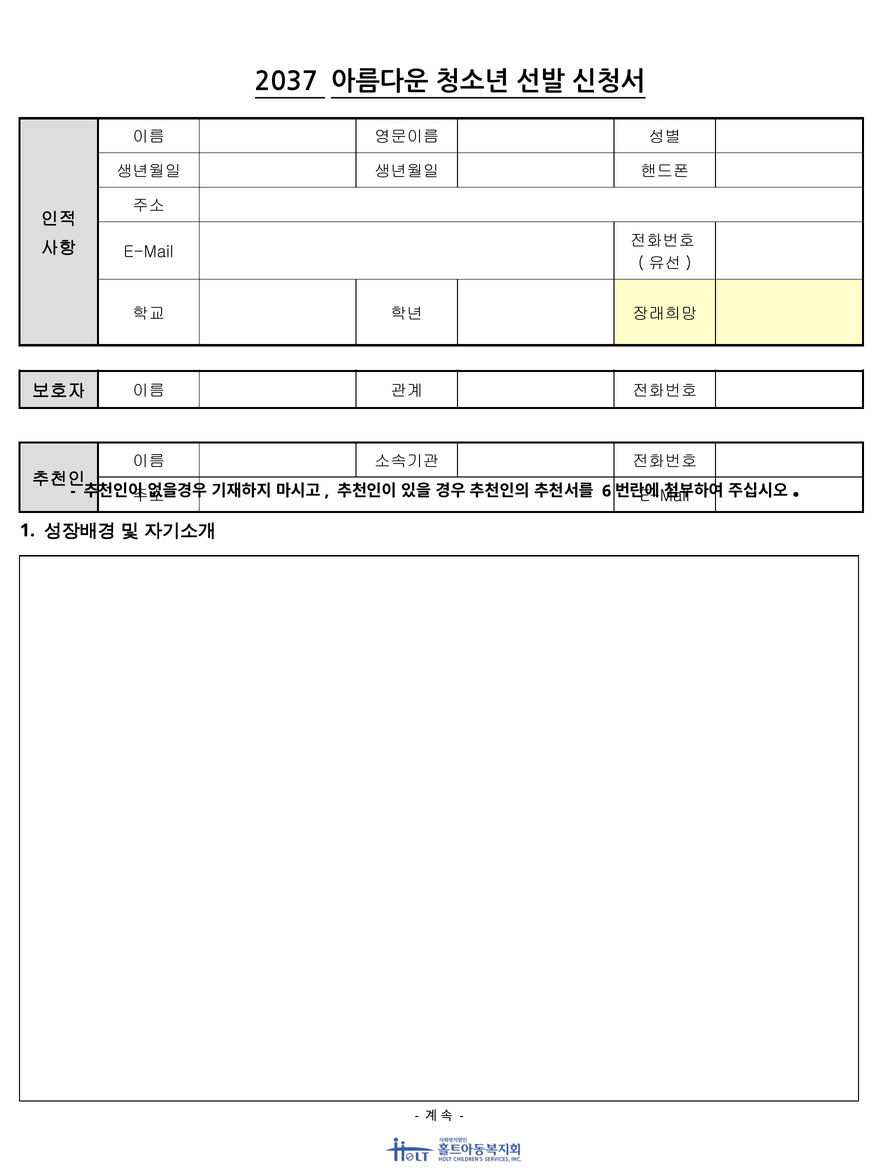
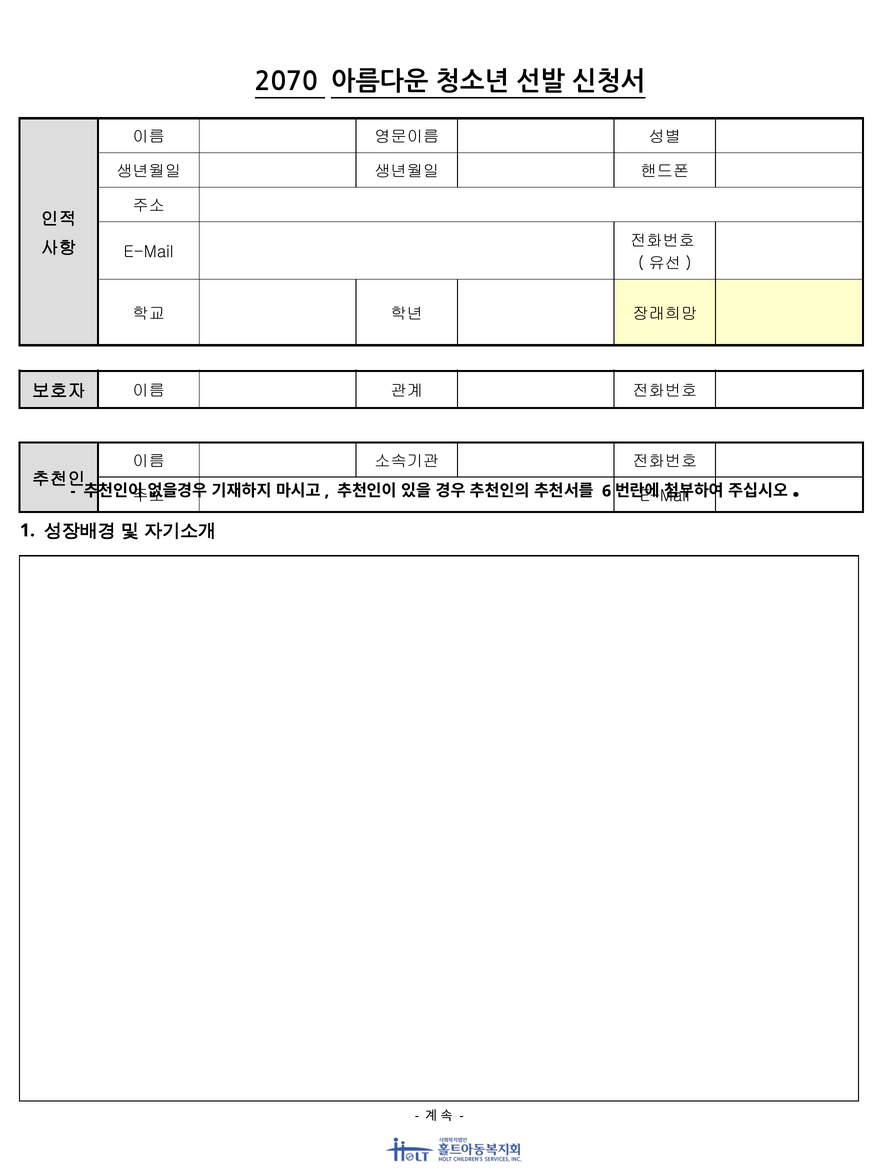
2037: 2037 -> 2070 (286, 82)
